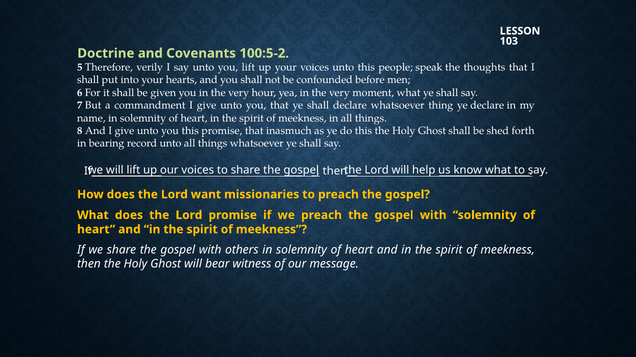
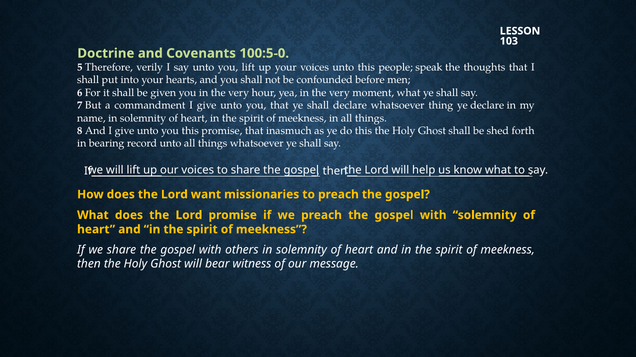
100:5-2: 100:5-2 -> 100:5-0 (264, 53)
